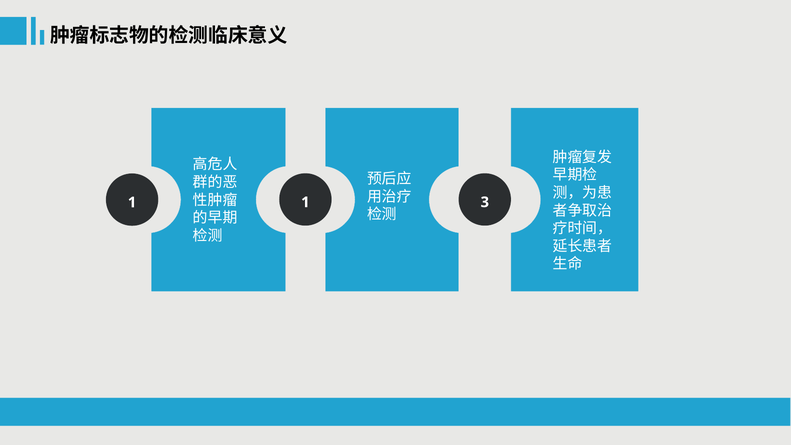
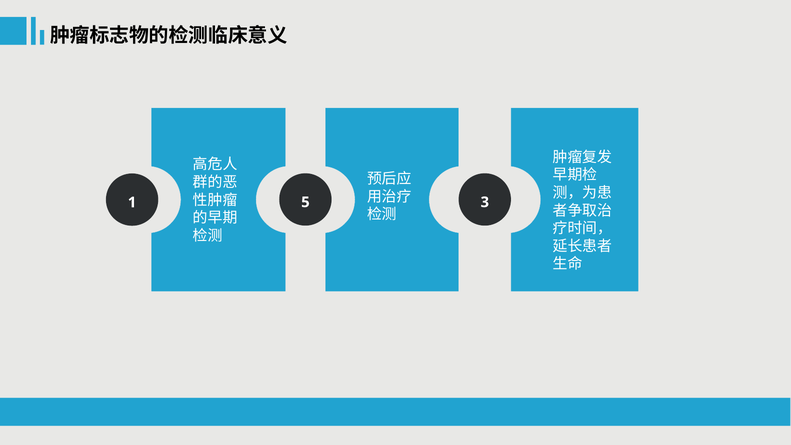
1 1: 1 -> 5 (305, 202)
